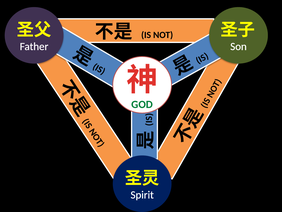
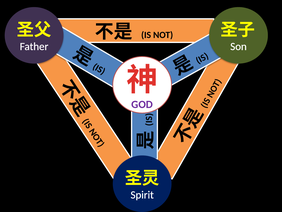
GOD colour: green -> purple (142, 104)
